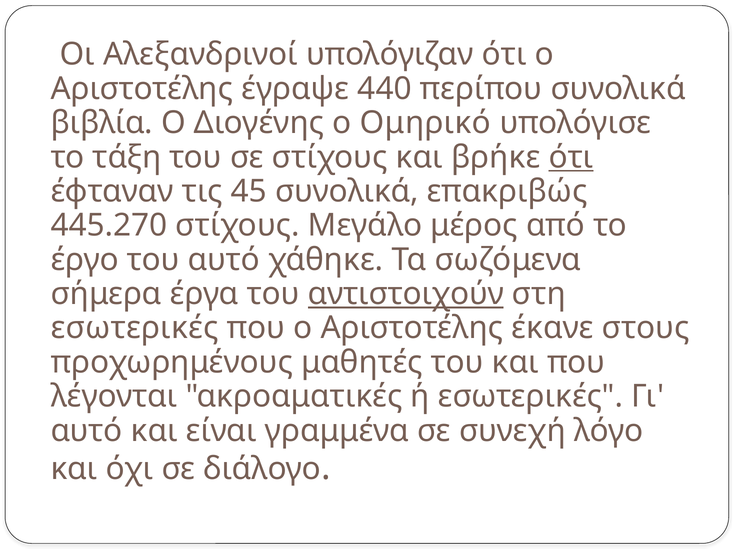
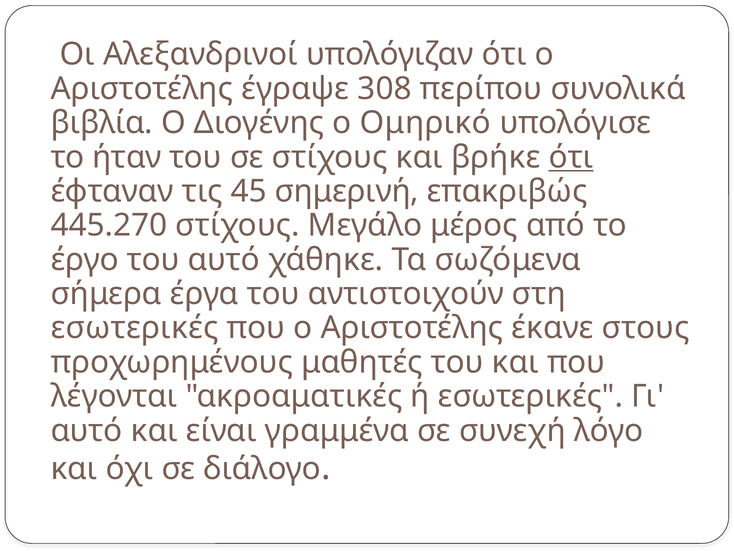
440: 440 -> 308 (385, 89)
τάξη: τάξη -> ήταν (127, 157)
45 συνολικά: συνολικά -> σημερινή (347, 191)
αντιστοιχούν underline: present -> none (406, 294)
